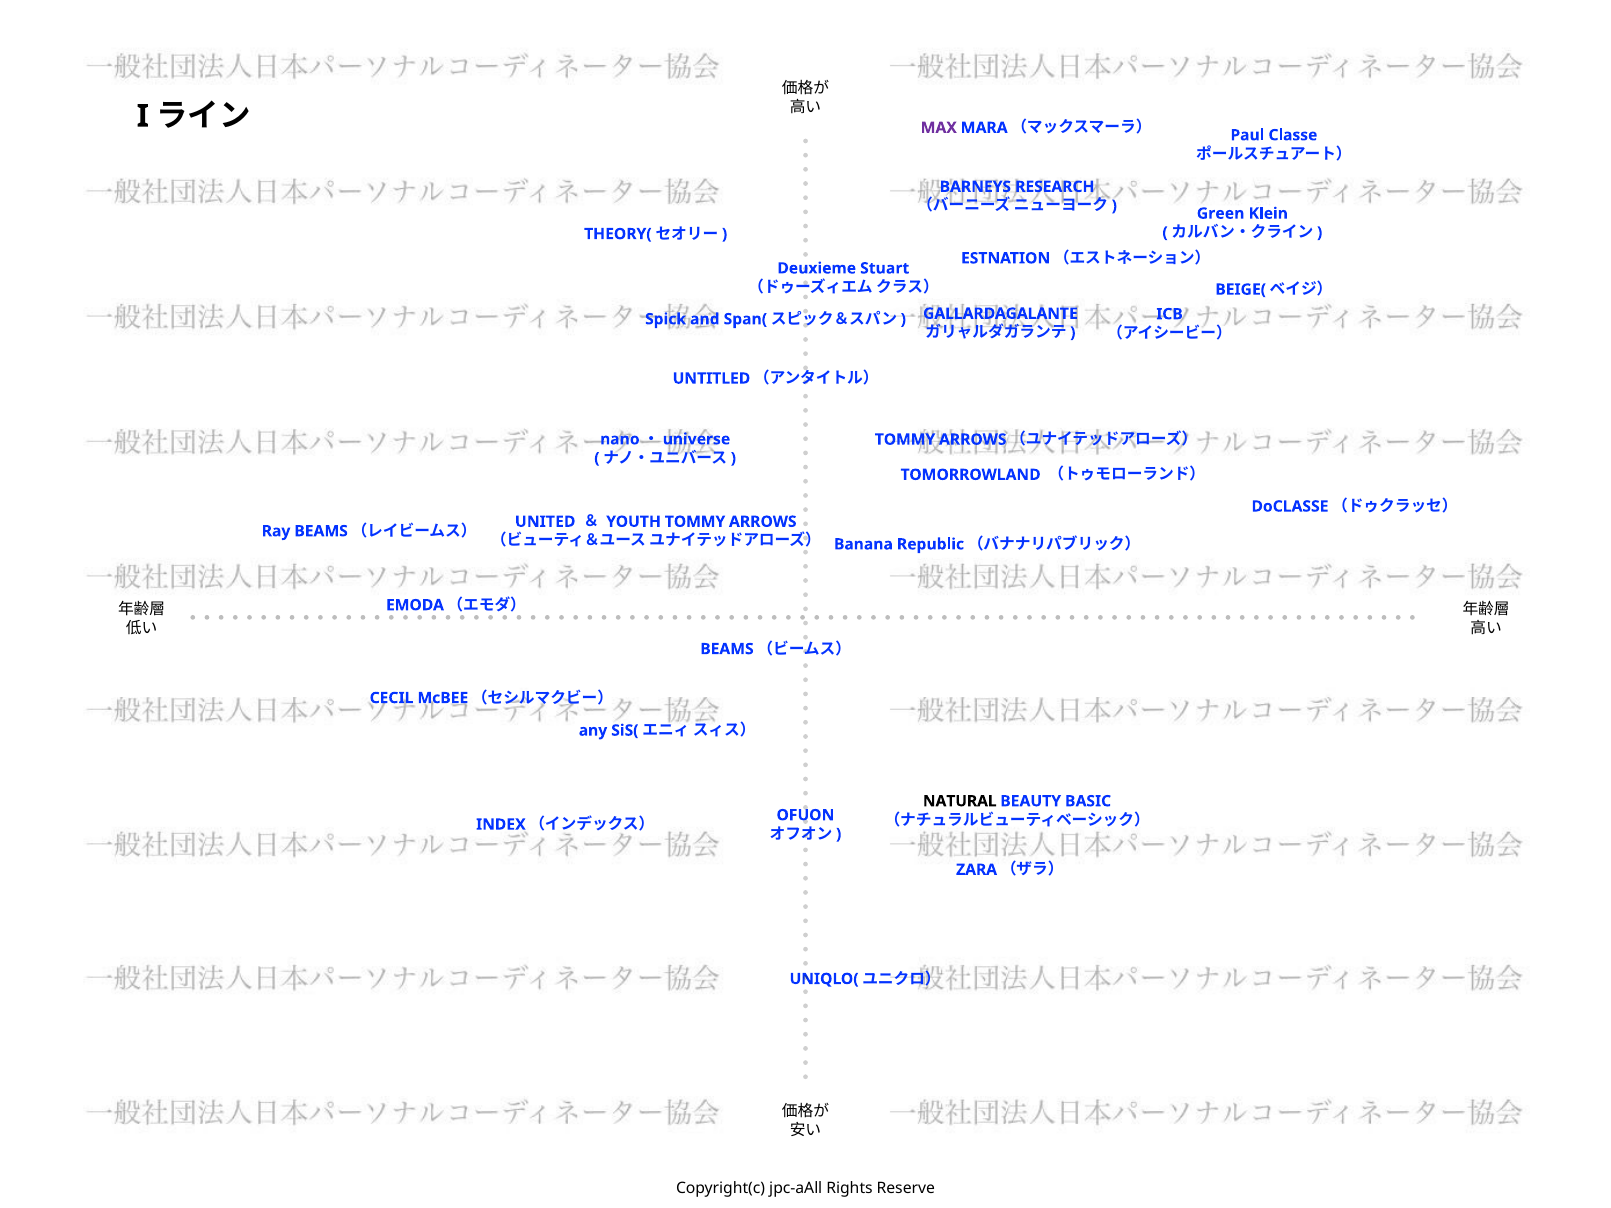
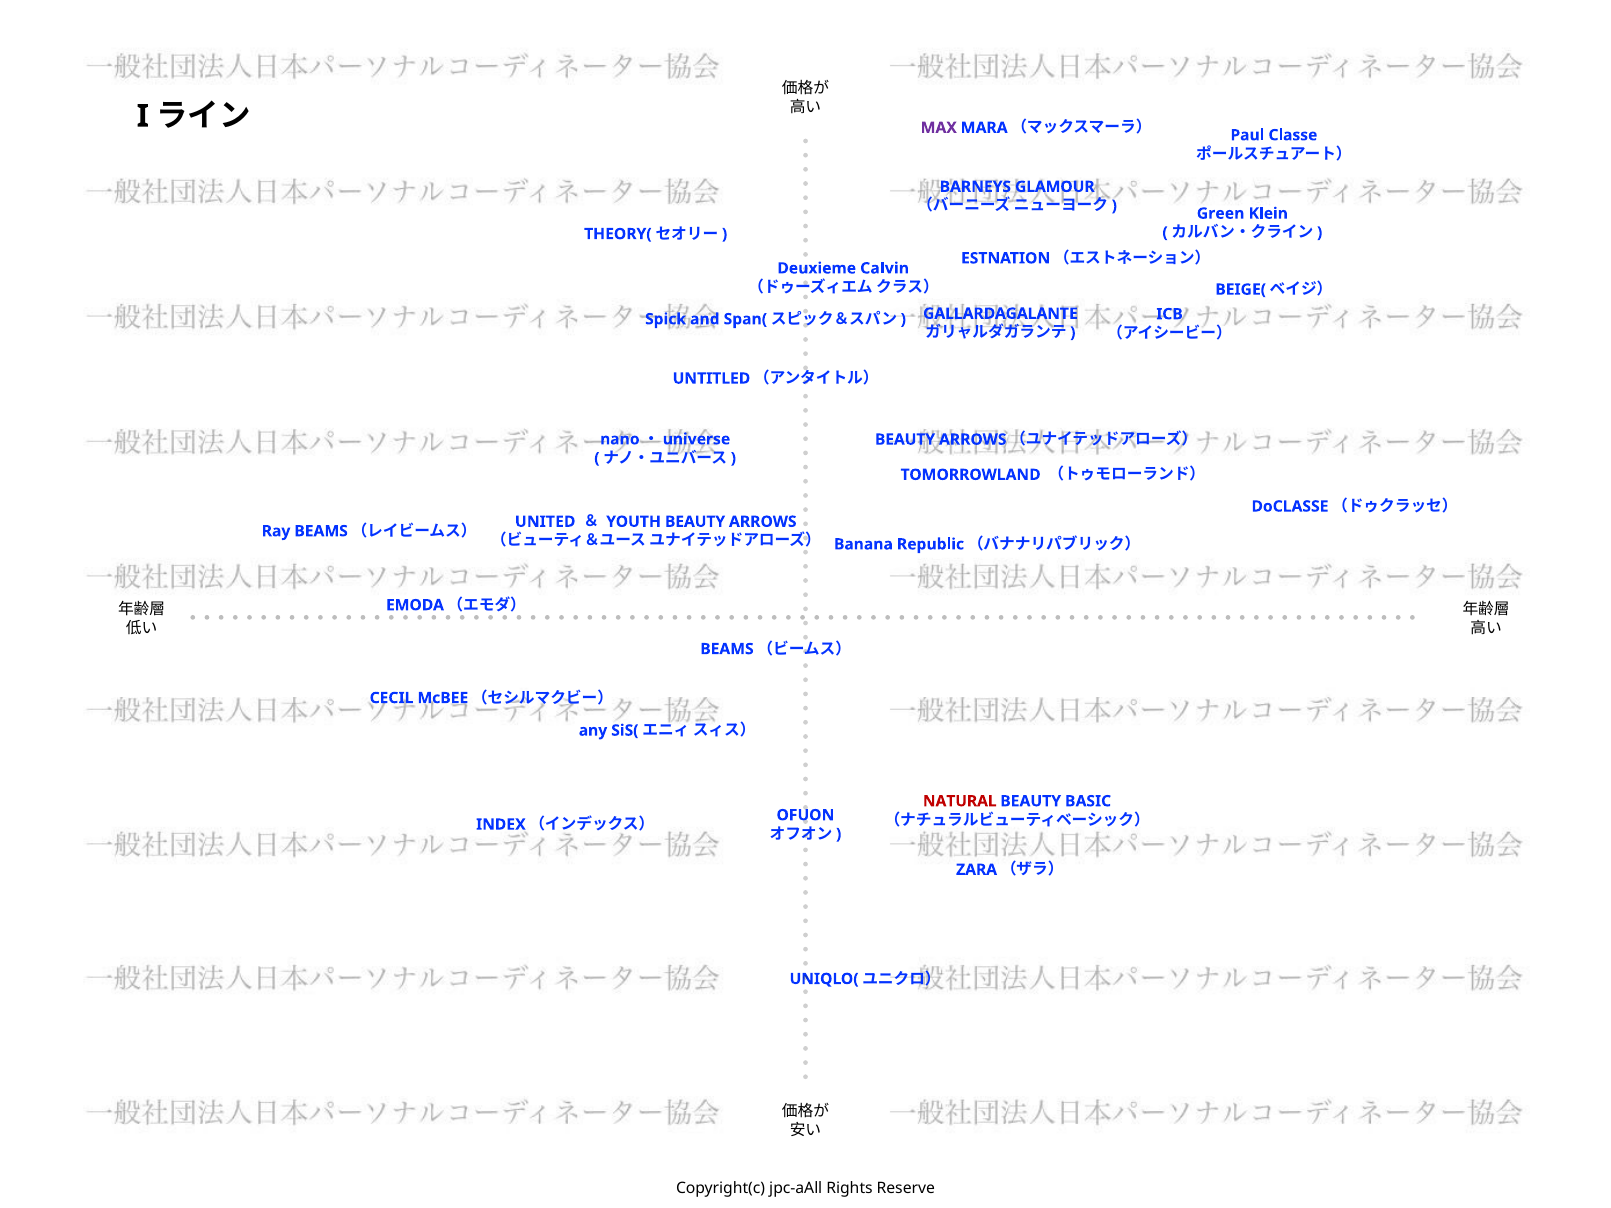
RESEARCH: RESEARCH -> GLAMOUR (1055, 187)
Stuart: Stuart -> Calvin (885, 268)
TOMMY: TOMMY -> BEAUTY (905, 440)
YOUTH TOMMY: TOMMY -> BEAUTY (695, 522)
NATURAL colour: black -> red (960, 801)
